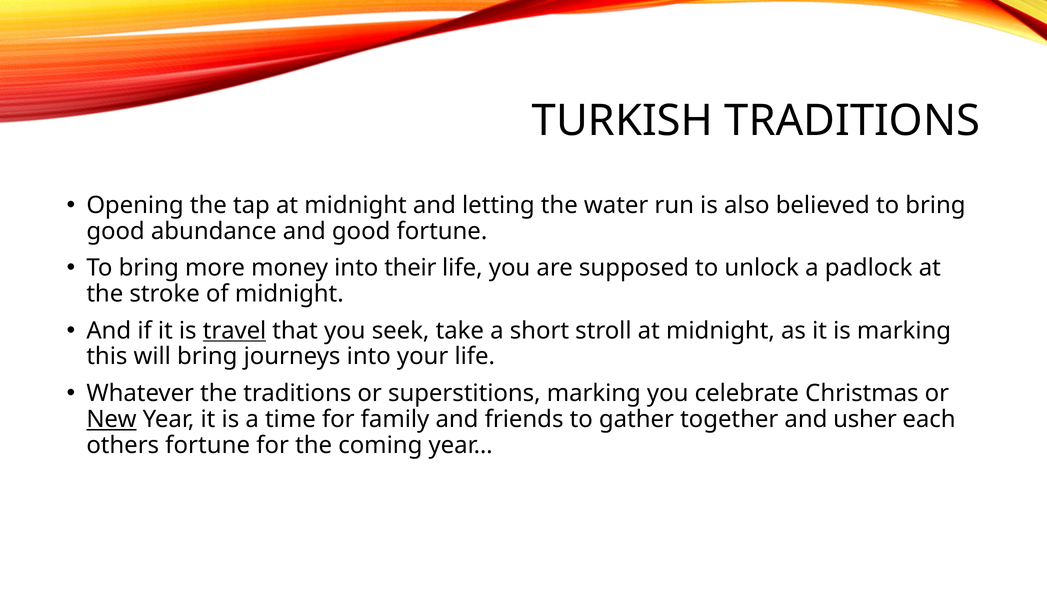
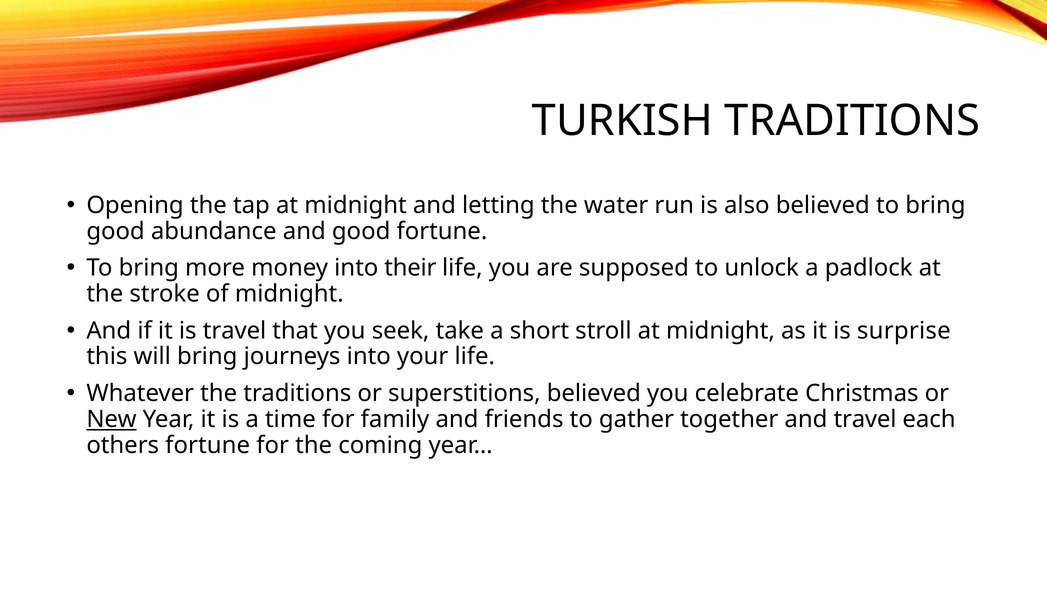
travel underline: present -> none (235, 331)
is marking: marking -> surprise (904, 331)
superstitions marking: marking -> believed (594, 393)
and usher: usher -> travel (865, 419)
